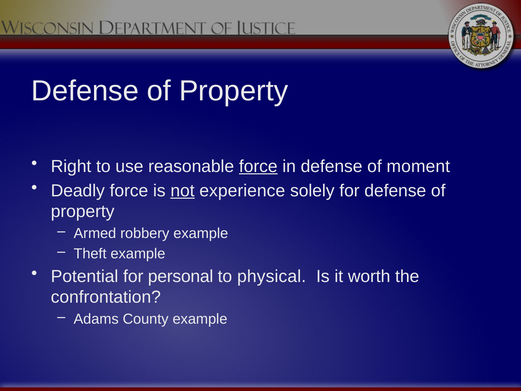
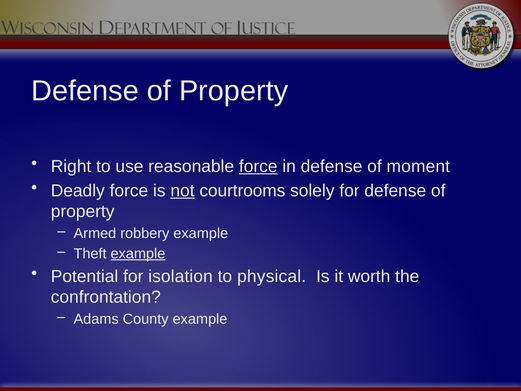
experience: experience -> courtrooms (242, 191)
example underline: none -> present (138, 253)
personal: personal -> isolation (180, 276)
